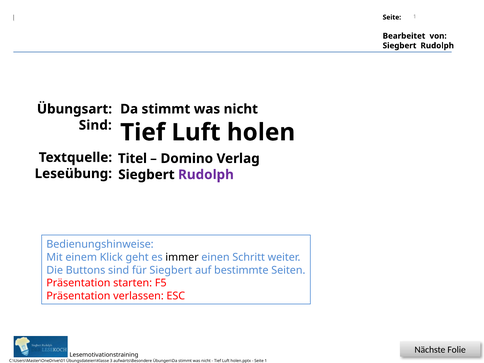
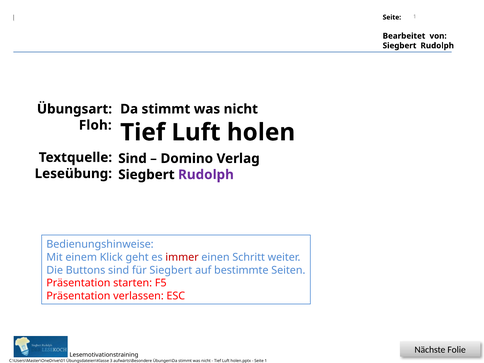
Sind: Sind -> Floh (95, 125)
Titel: Titel -> Sind (132, 159)
immer colour: black -> red (182, 257)
